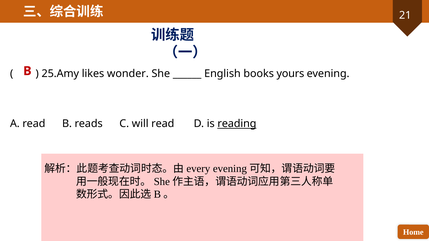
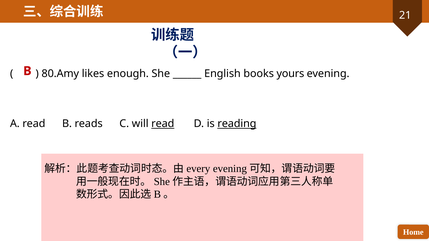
25.Amy: 25.Amy -> 80.Amy (60, 74)
wonder: wonder -> enough (128, 74)
read underline: none -> present (163, 124)
